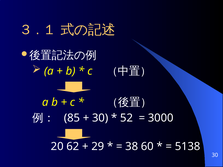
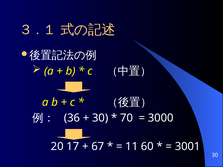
85: 85 -> 36 (72, 118)
52: 52 -> 70 (127, 118)
62: 62 -> 17 (73, 147)
29: 29 -> 67 (98, 147)
38: 38 -> 11 (132, 147)
5138: 5138 -> 3001 (188, 147)
